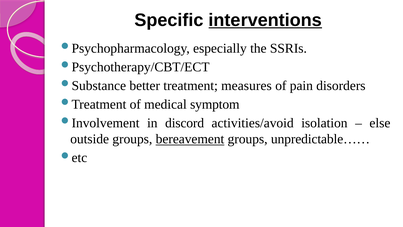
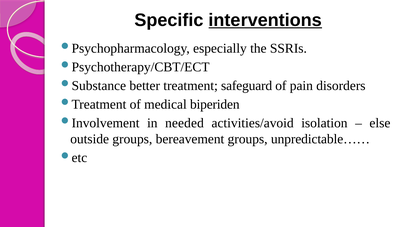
measures: measures -> safeguard (247, 86)
symptom: symptom -> biperiden (215, 104)
discord: discord -> needed (184, 123)
bereavement underline: present -> none (190, 139)
